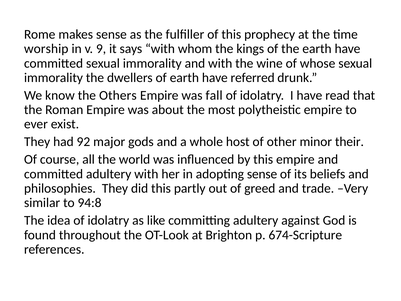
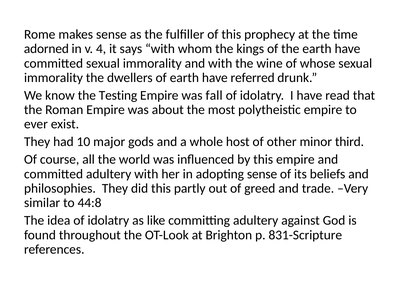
worship: worship -> adorned (46, 49)
9: 9 -> 4 (101, 49)
Others: Others -> Testing (118, 95)
92: 92 -> 10 (83, 142)
their: their -> third (350, 142)
94:8: 94:8 -> 44:8 (90, 203)
674-Scripture: 674-Scripture -> 831-Scripture (305, 235)
